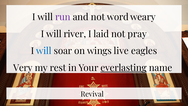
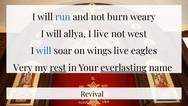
run colour: purple -> blue (63, 17)
word: word -> burn (118, 17)
river: river -> allya (75, 34)
I laid: laid -> live (101, 34)
pray: pray -> west (137, 34)
rest underline: none -> present (58, 68)
